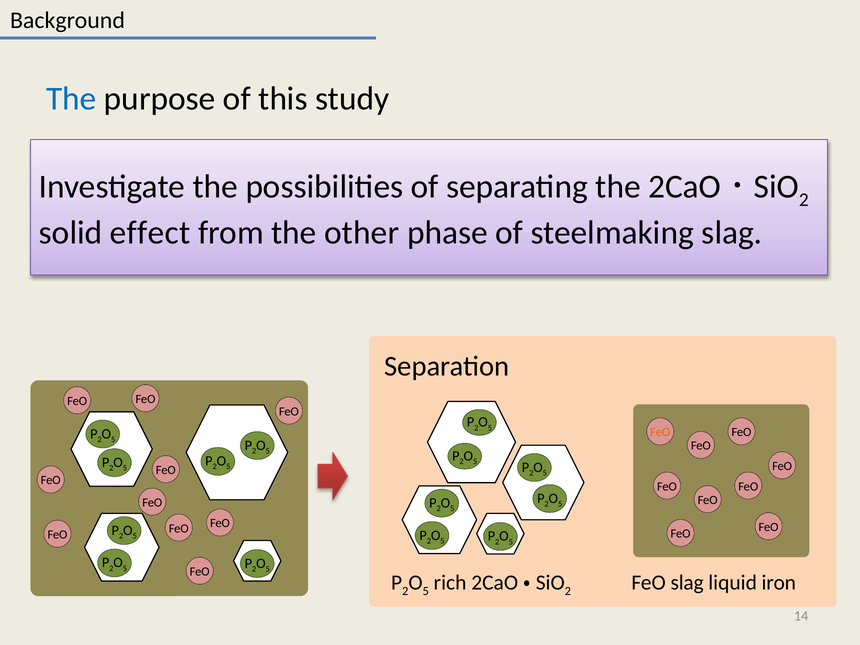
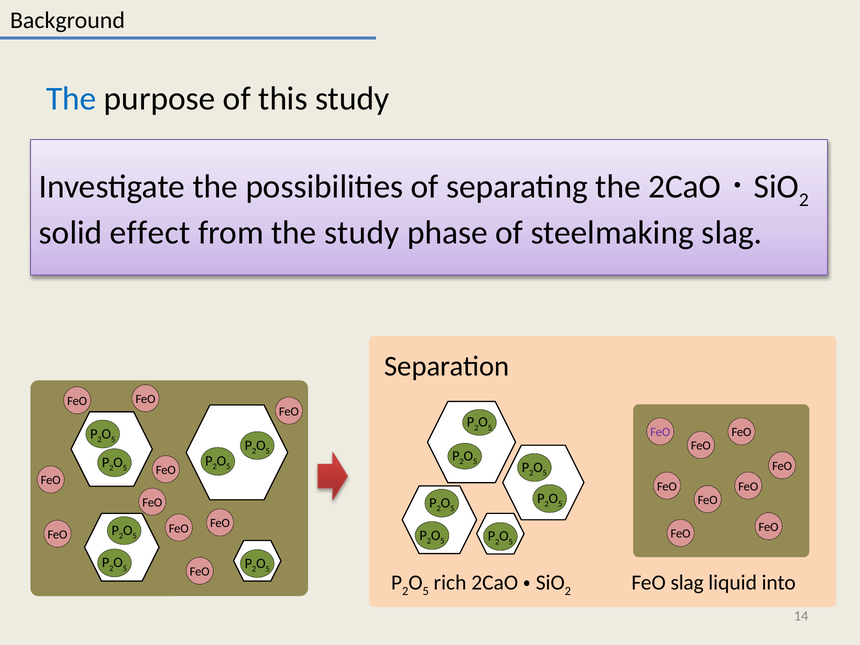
the other: other -> study (362, 232)
FeO colour: orange -> purple (660, 432)
iron: iron -> into (779, 583)
